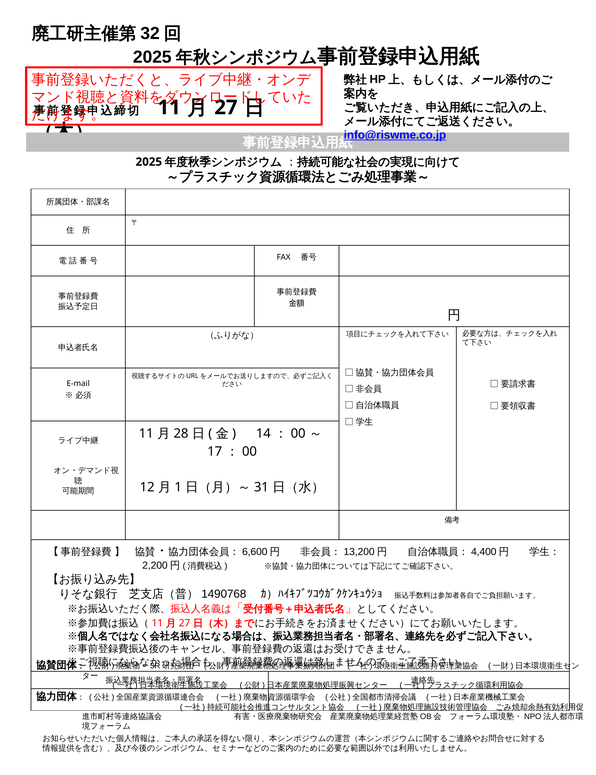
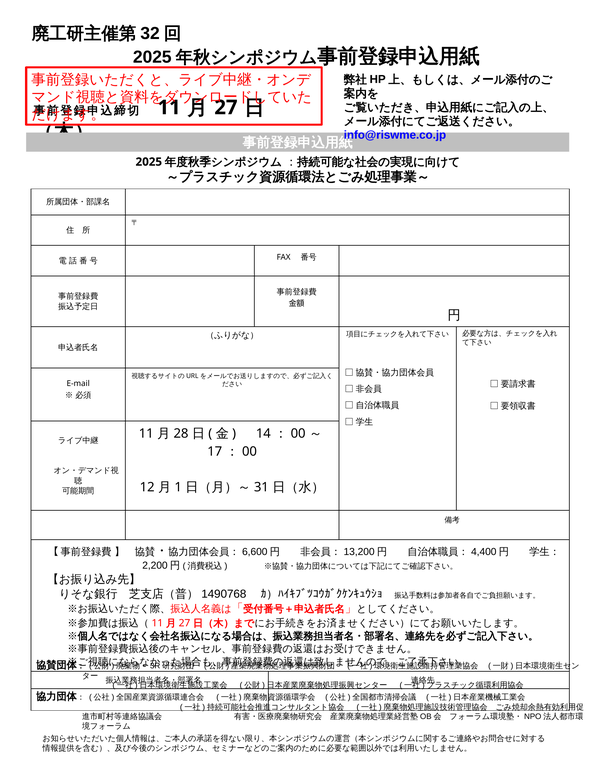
info@riswme.co.jp underline: present -> none (395, 135)
